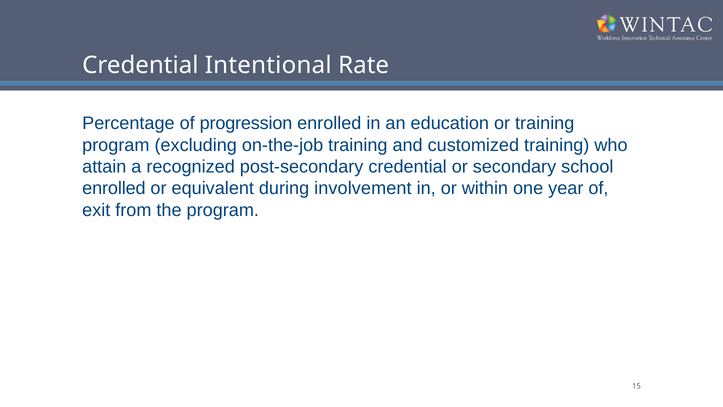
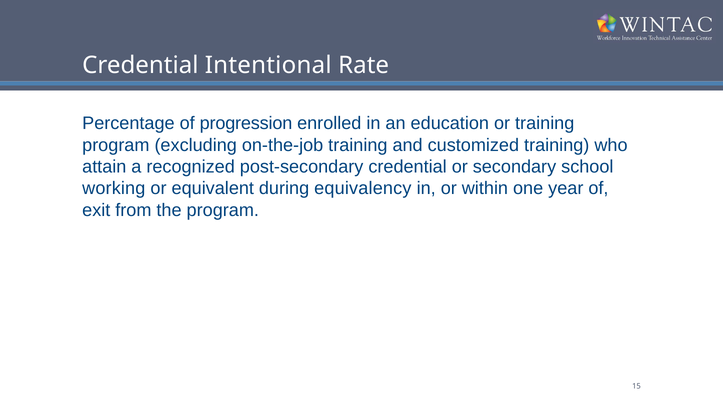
enrolled: enrolled -> working (114, 188)
involvement: involvement -> equivalency (363, 188)
